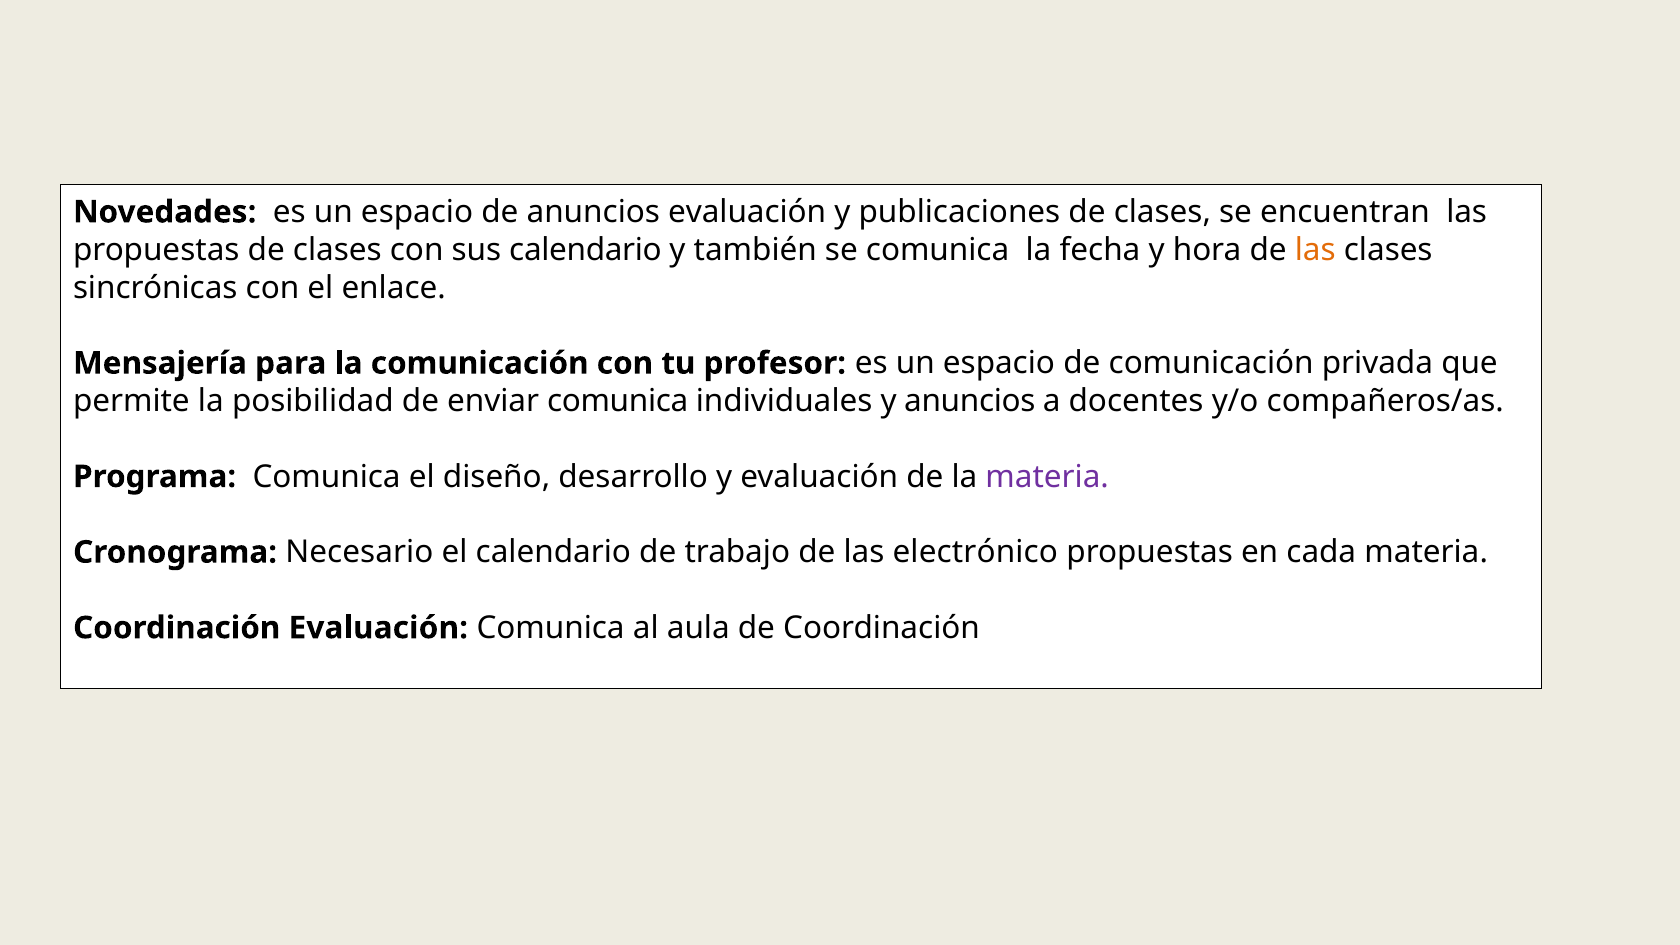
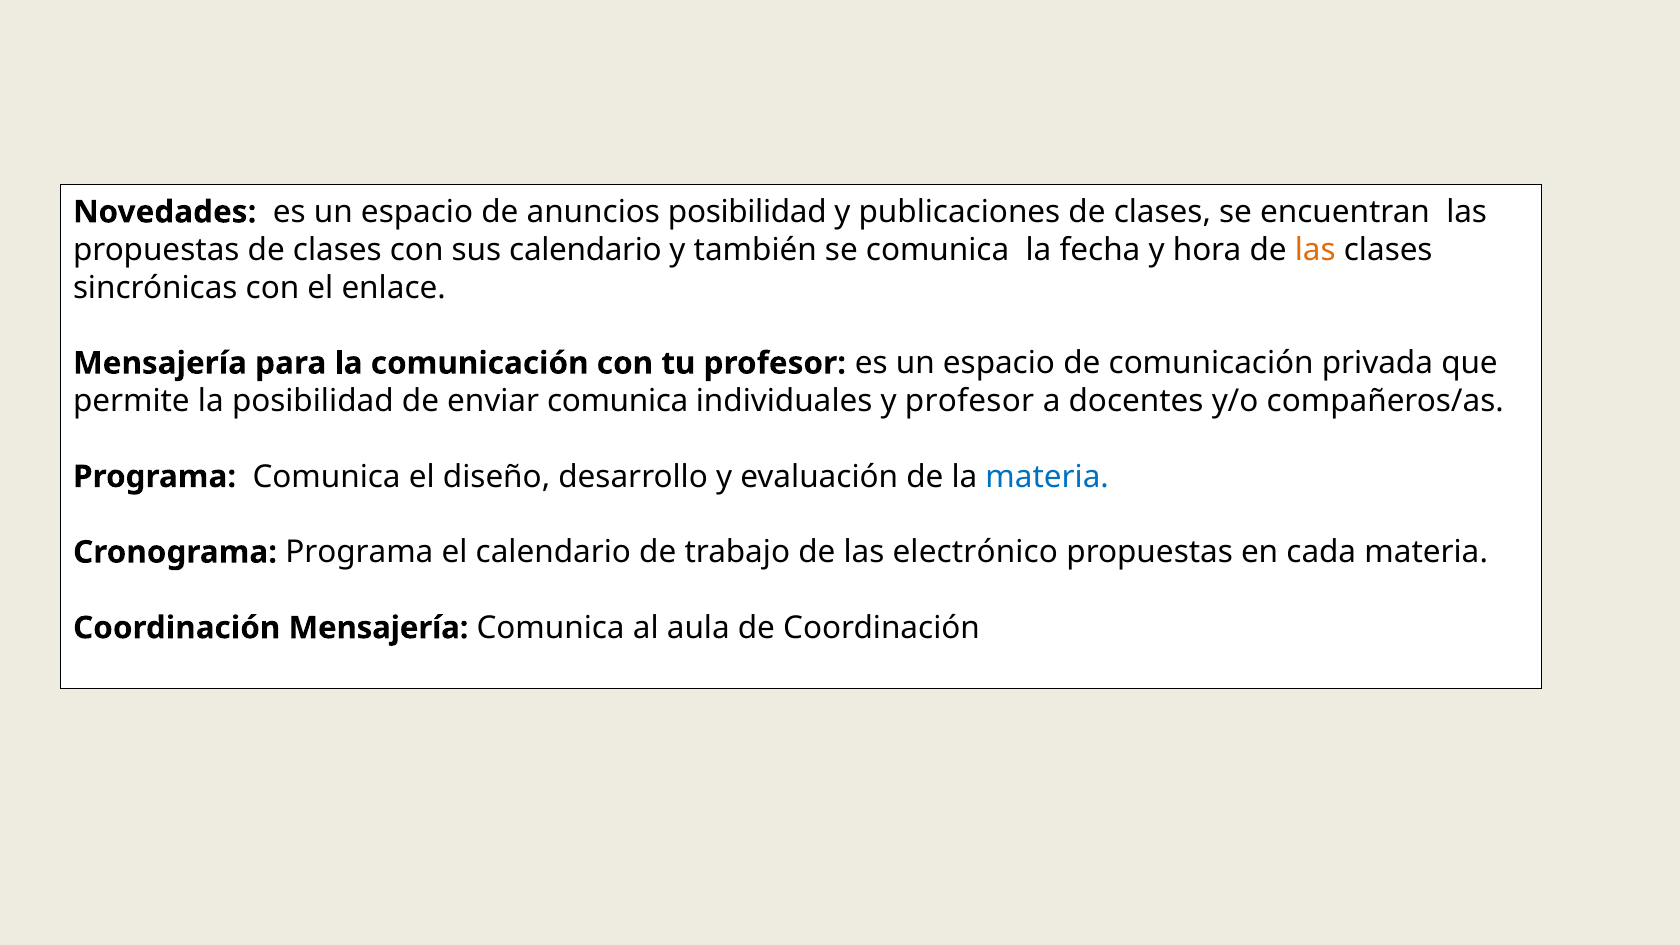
anuncios evaluación: evaluación -> posibilidad (747, 212)
y anuncios: anuncios -> profesor (970, 401)
materia colour: purple -> blue (1047, 477)
Cronograma Necesario: Necesario -> Programa (359, 552)
Coordinación Evaluación: Evaluación -> Mensajería (379, 628)
